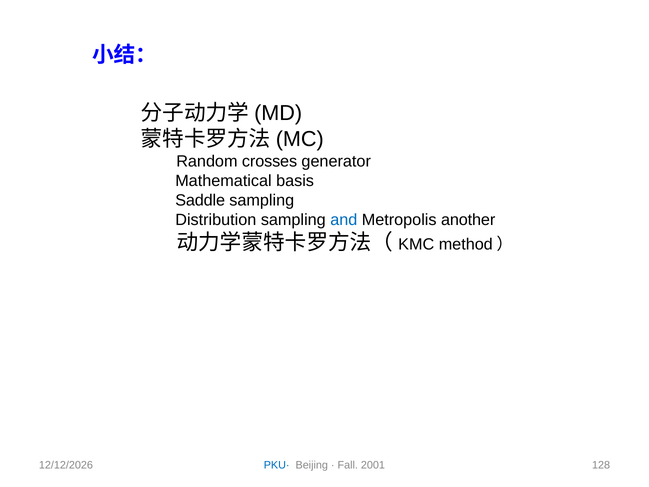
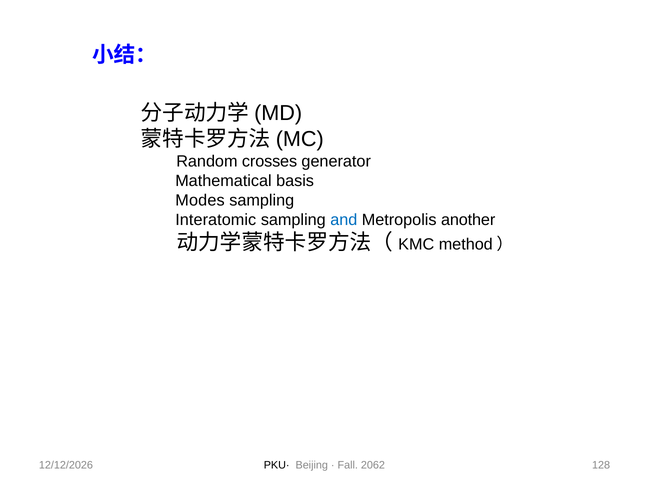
Saddle: Saddle -> Modes (200, 200)
Distribution: Distribution -> Interatomic (216, 220)
PKU· colour: blue -> black (277, 465)
2001: 2001 -> 2062 (373, 465)
